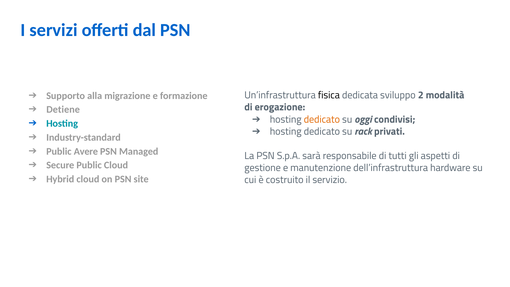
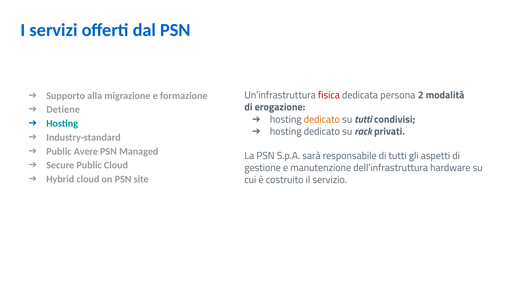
fisica colour: black -> red (329, 95)
sviluppo: sviluppo -> persona (398, 95)
su oggi: oggi -> tutti (363, 119)
